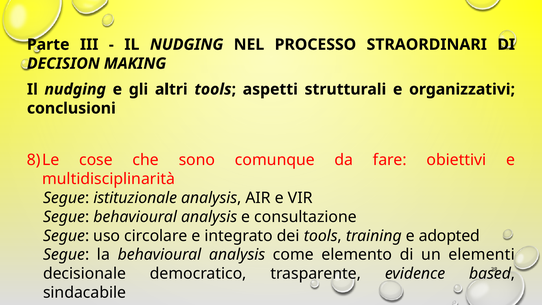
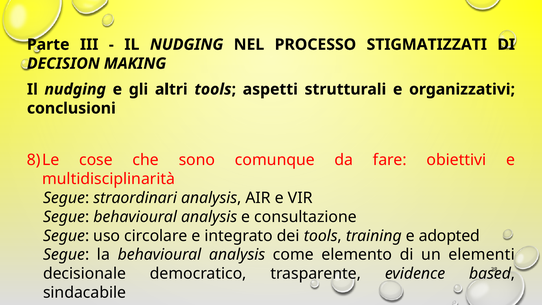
STRAORDINARI: STRAORDINARI -> STIGMATIZZATI (427, 45)
istituzionale: istituzionale -> straordinari (135, 198)
